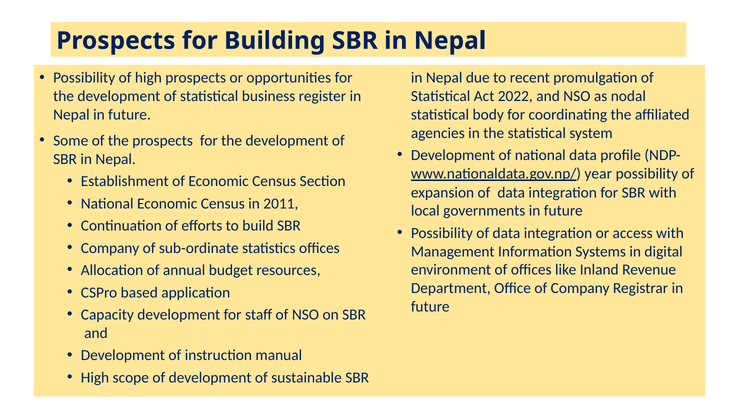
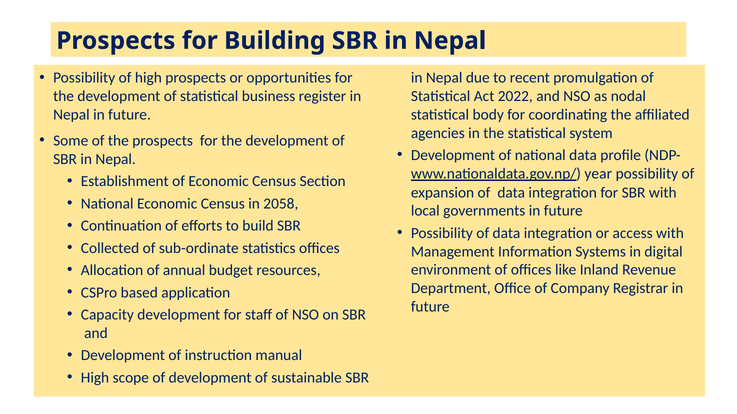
2011: 2011 -> 2058 (281, 204)
Company: Company -> Collected (110, 248)
